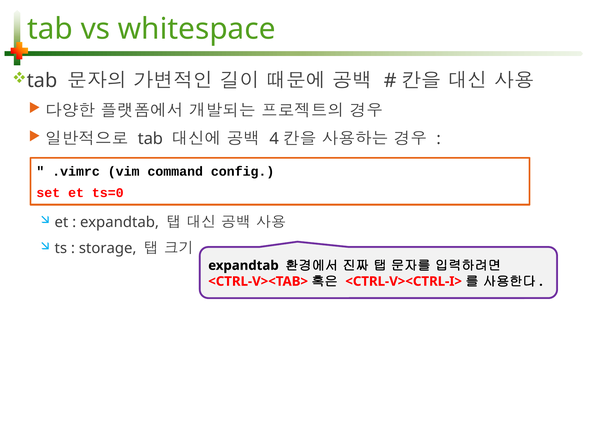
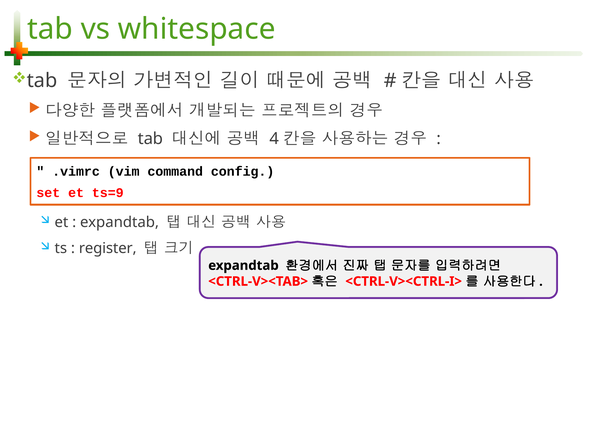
ts=0: ts=0 -> ts=9 (108, 193)
storage: storage -> register (108, 249)
